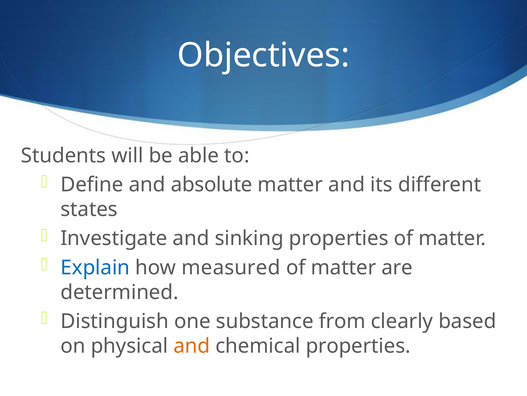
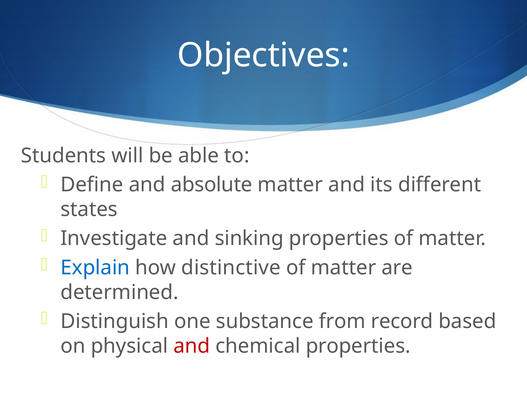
measured: measured -> distinctive (231, 267)
clearly: clearly -> record (402, 321)
and colour: orange -> red (192, 345)
